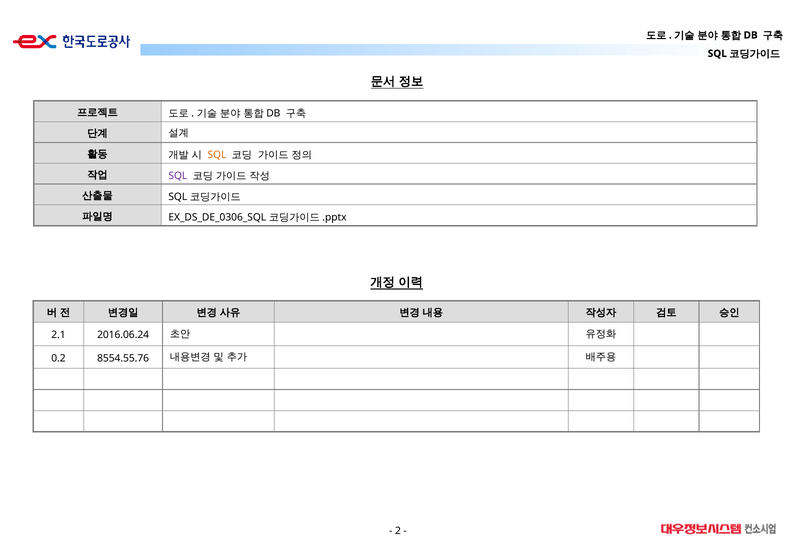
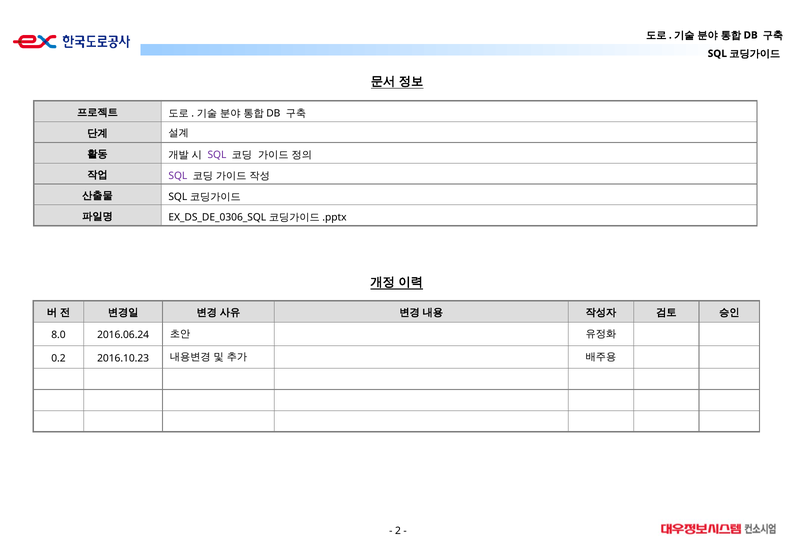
SQL colour: orange -> purple (217, 155)
2.1: 2.1 -> 8.0 (58, 335)
8554.55.76: 8554.55.76 -> 2016.10.23 (123, 358)
